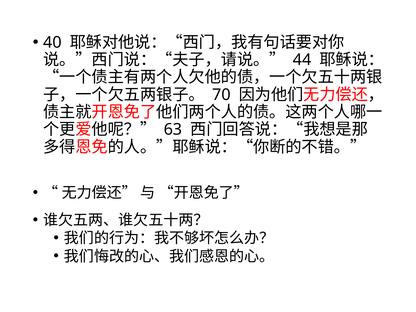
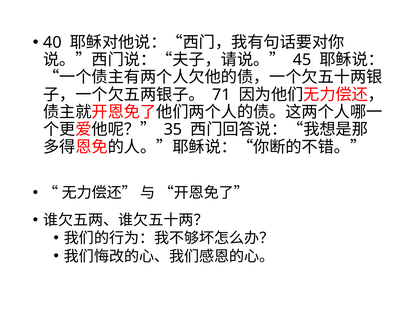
44: 44 -> 45 (302, 60)
70: 70 -> 71 (221, 95)
63: 63 -> 35 (173, 130)
